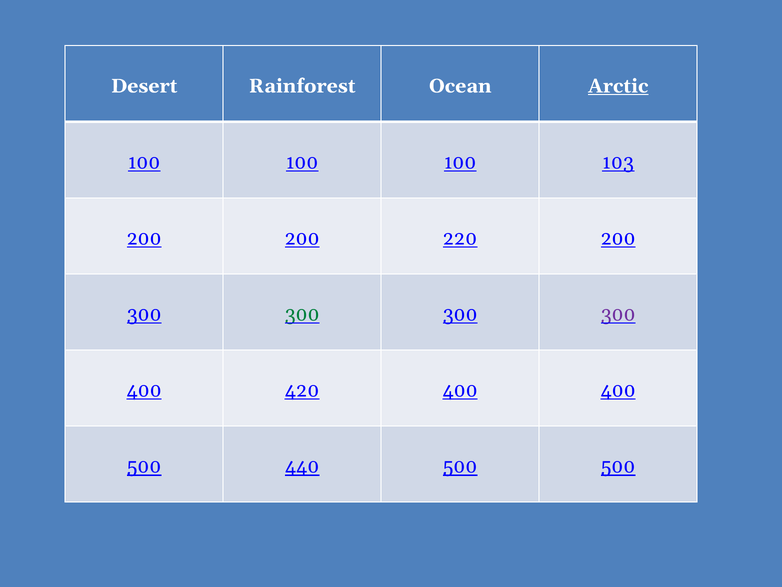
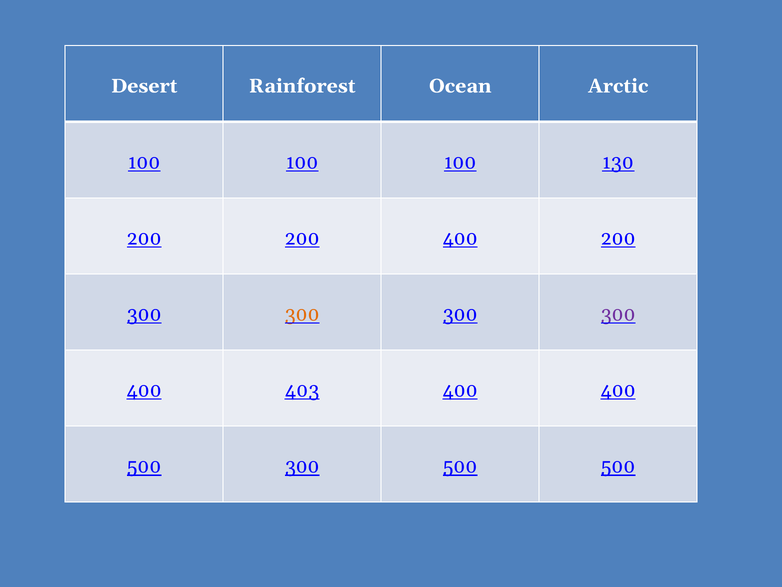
Arctic underline: present -> none (618, 86)
103: 103 -> 130 (618, 162)
200 220: 220 -> 400 (460, 238)
300 colour: green -> orange (302, 314)
420: 420 -> 403 (302, 390)
500 440: 440 -> 300 (302, 466)
